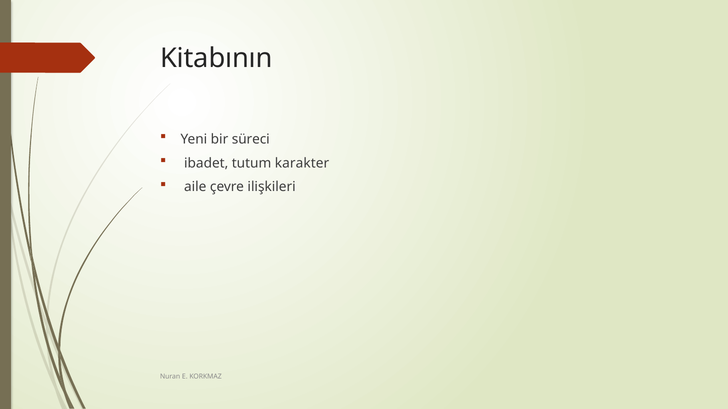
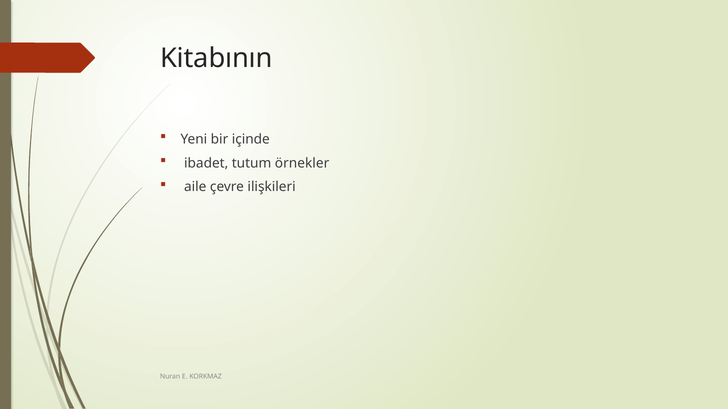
süreci: süreci -> içinde (251, 139)
karakter: karakter -> örnekler (302, 163)
